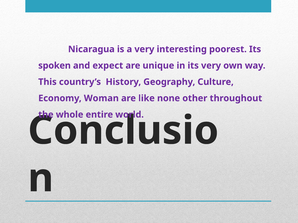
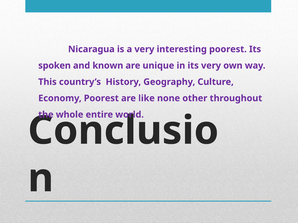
expect: expect -> known (108, 66)
Economy Woman: Woman -> Poorest (101, 98)
